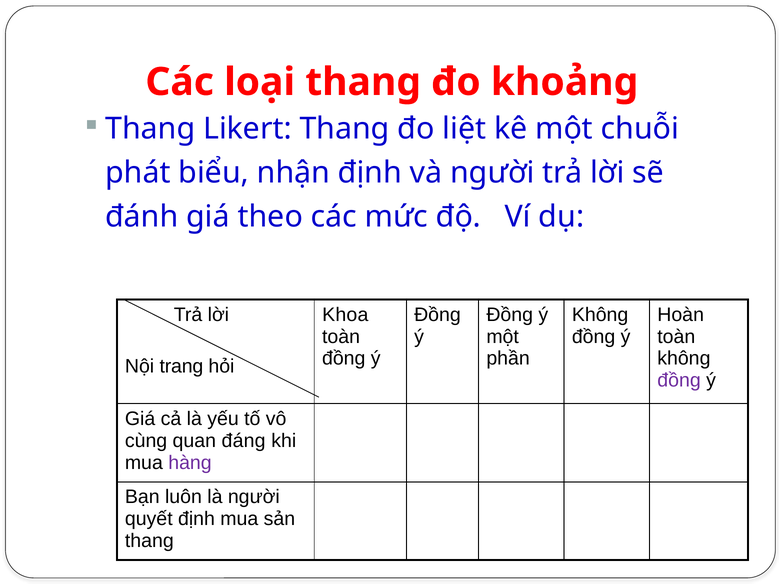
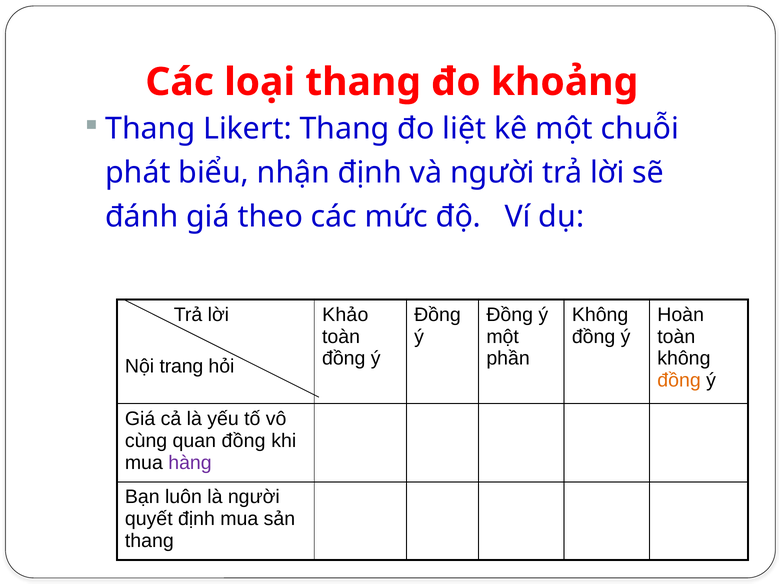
Khoa: Khoa -> Khảo (345, 315)
đồng colour: purple -> orange (679, 380)
quan đáng: đáng -> đồng (244, 441)
